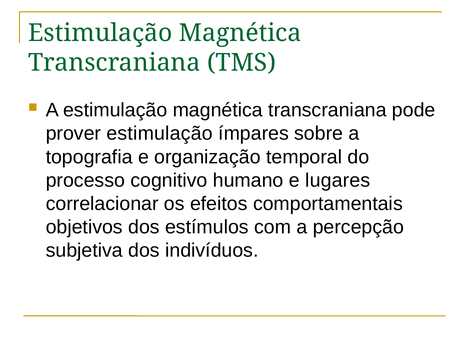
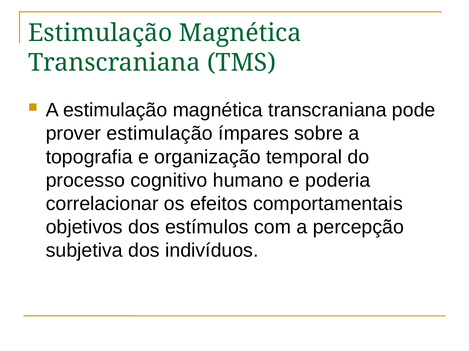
lugares: lugares -> poderia (338, 181)
